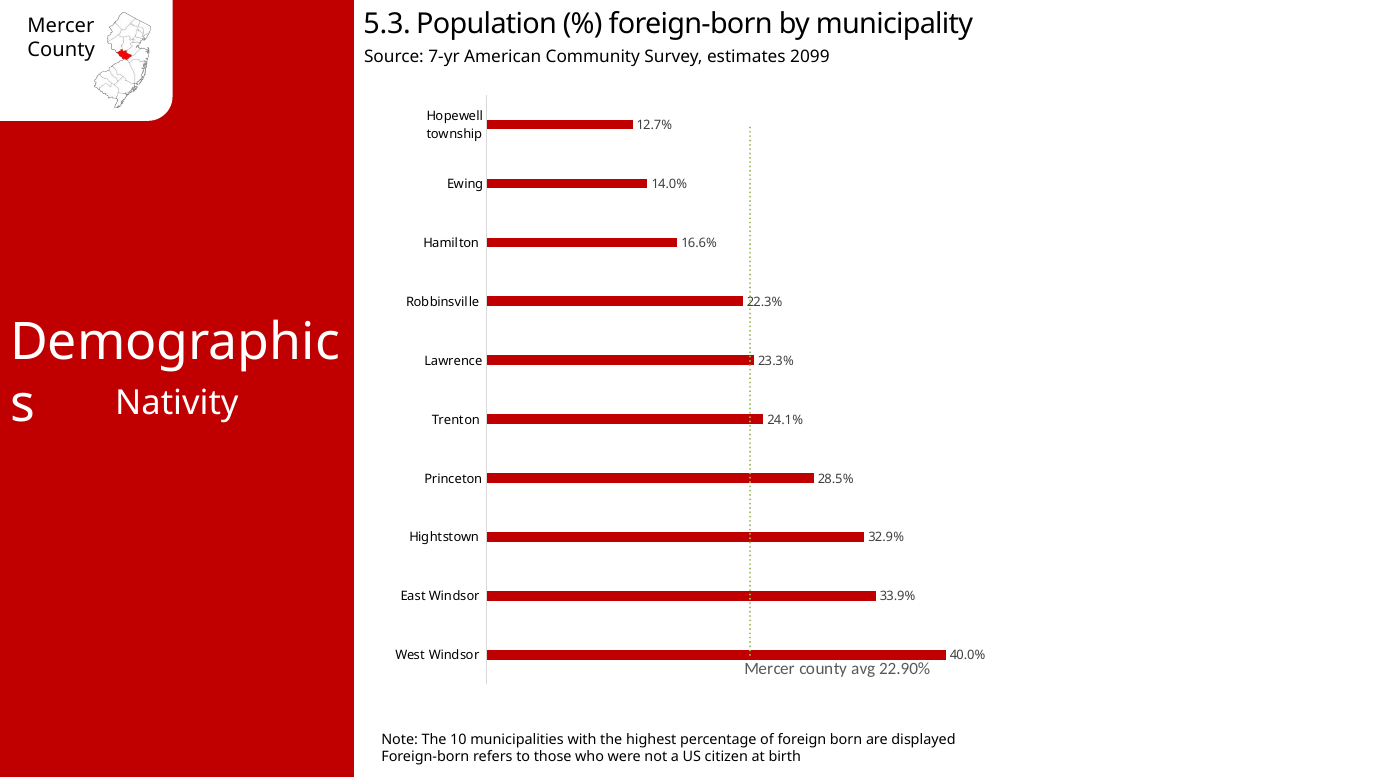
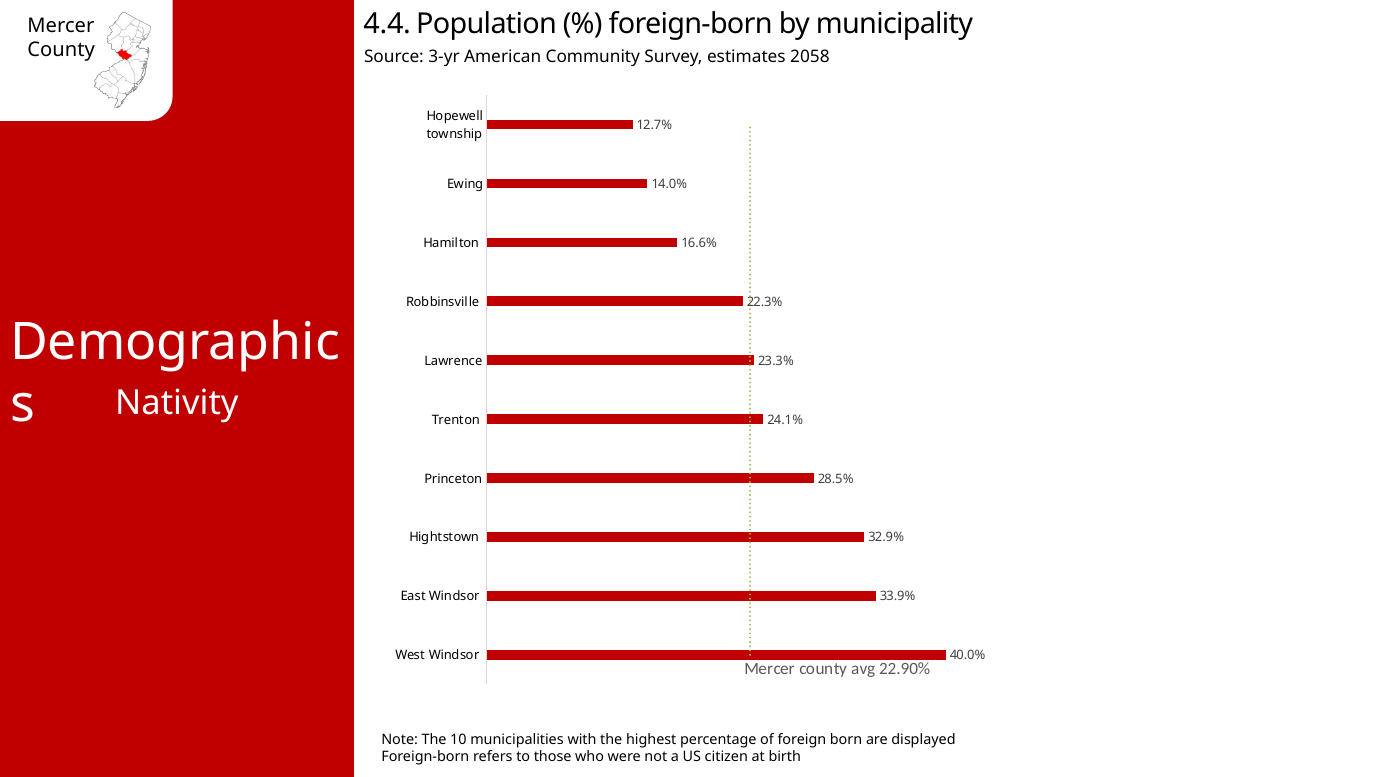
5.3: 5.3 -> 4.4 (387, 24)
7-yr: 7-yr -> 3-yr (444, 57)
2099: 2099 -> 2058 (810, 57)
